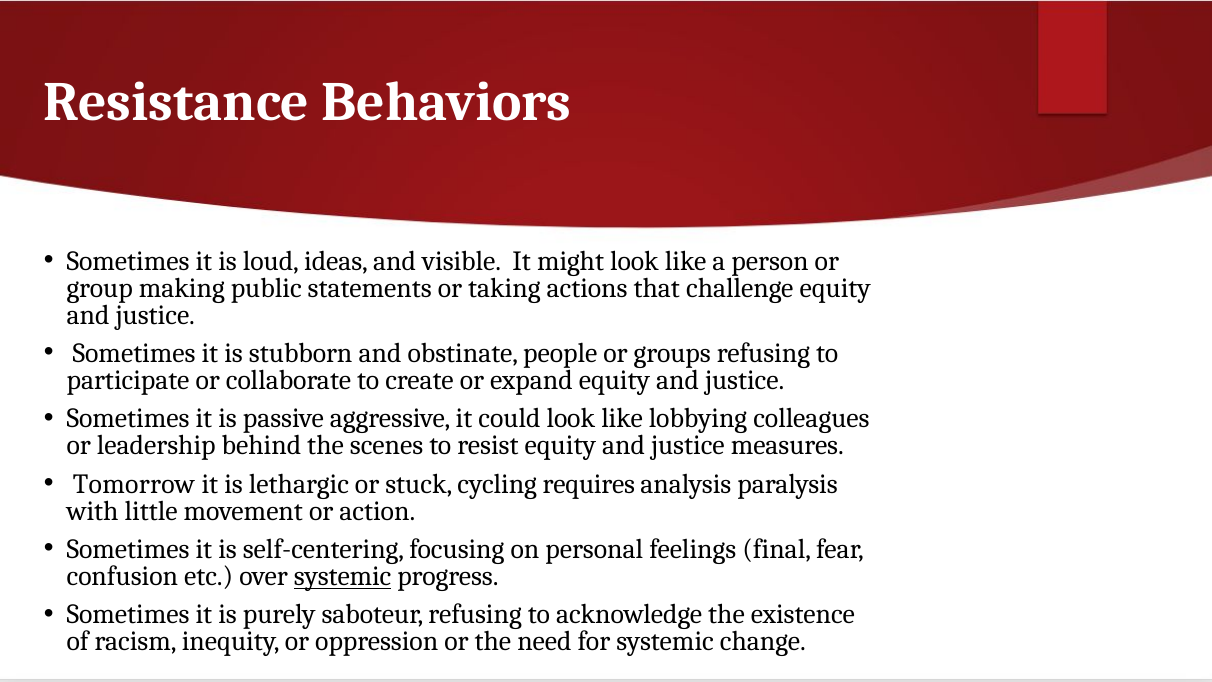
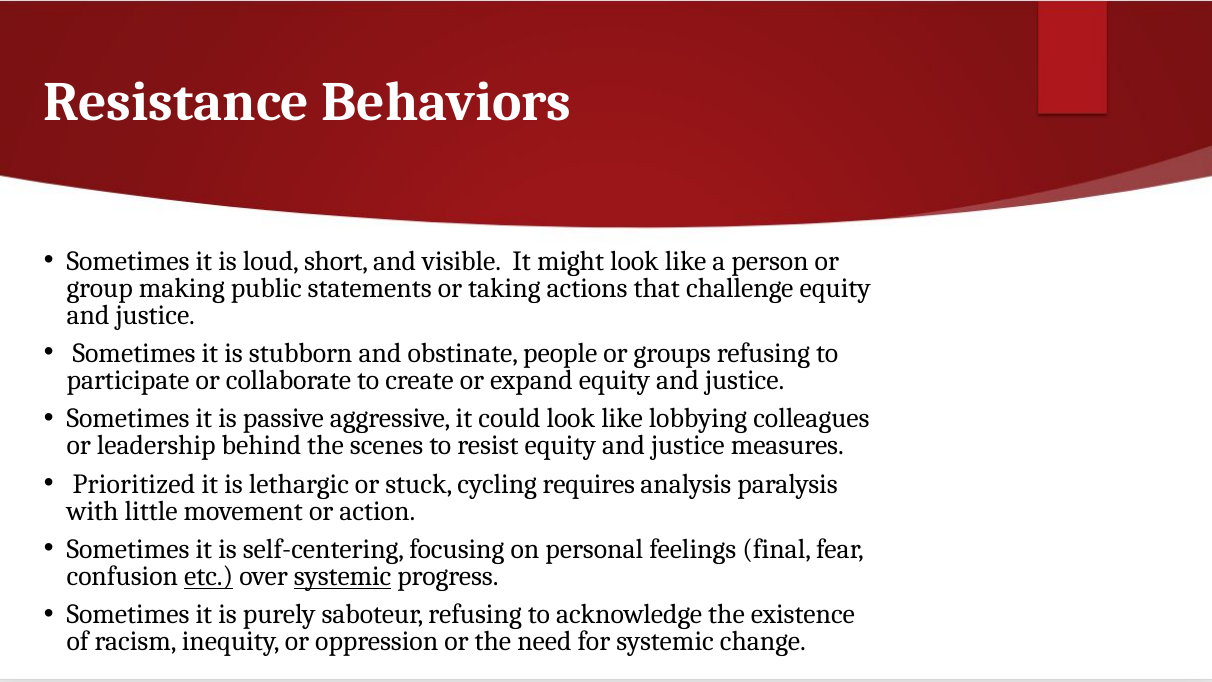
ideas: ideas -> short (336, 261)
Tomorrow: Tomorrow -> Prioritized (134, 484)
etc underline: none -> present (209, 576)
